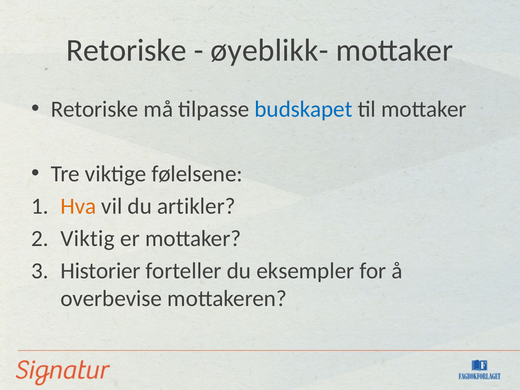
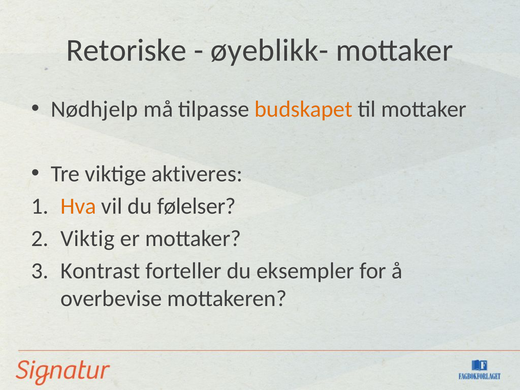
Retoriske: Retoriske -> Nødhjelp (94, 109)
budskapet colour: blue -> orange (303, 109)
følelsene: følelsene -> aktiveres (197, 174)
artikler: artikler -> følelser (196, 206)
Historier: Historier -> Kontrast (100, 271)
